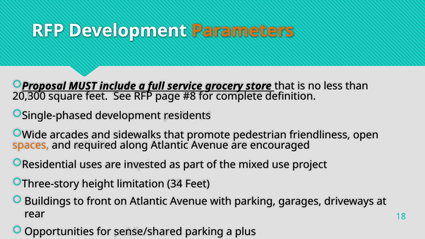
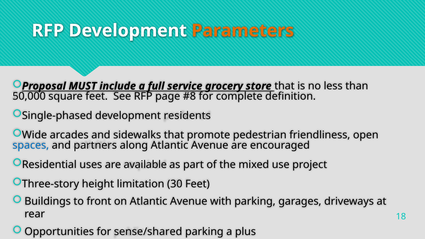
20,300: 20,300 -> 50,000 (29, 96)
spaces colour: orange -> blue (31, 145)
required: required -> partners (95, 145)
invested: invested -> available (145, 165)
34: 34 -> 30 (175, 184)
